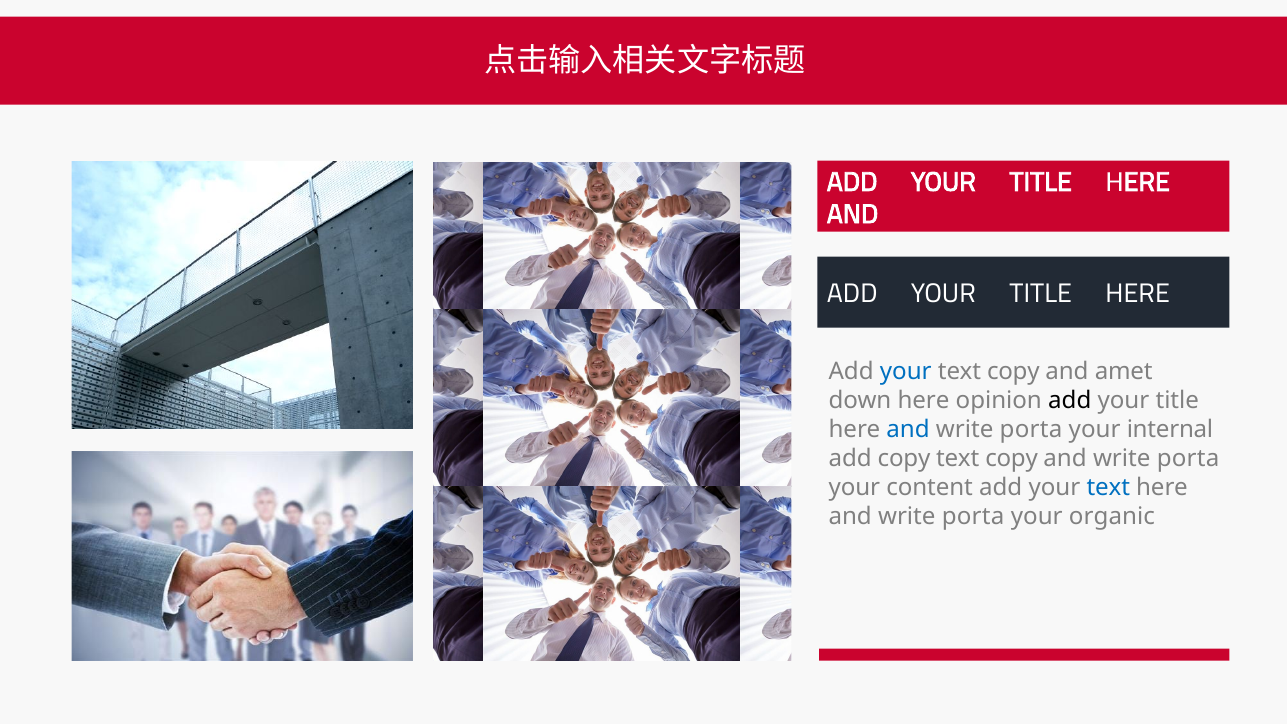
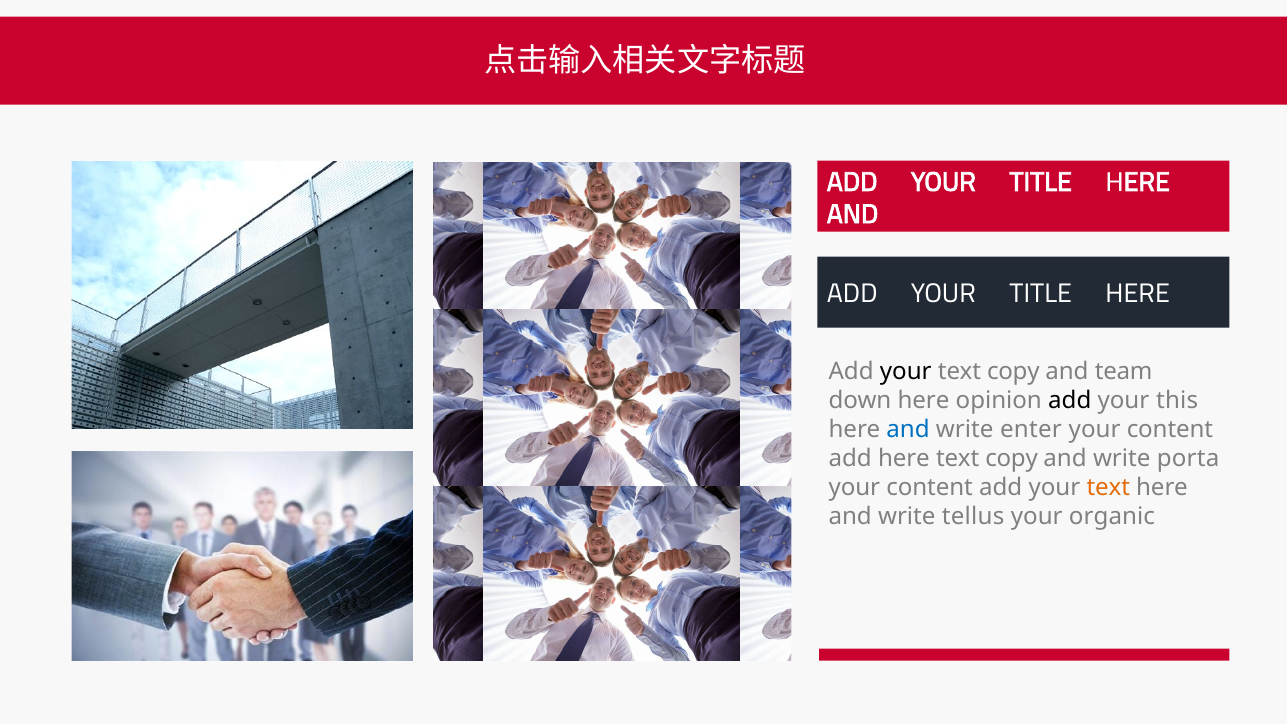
your colour: blue -> black (906, 371)
amet: amet -> team (1124, 371)
title: title -> this (1177, 400)
porta: porta -> enter (1031, 429)
internal: internal -> content (1170, 429)
add copy: copy -> here (904, 458)
text colour: blue -> orange (1108, 487)
porta: porta -> tellus (973, 516)
